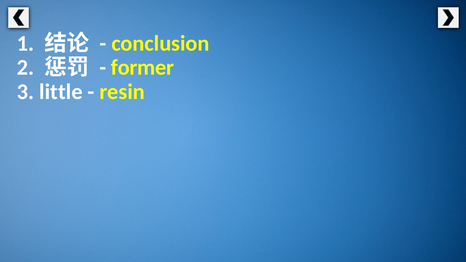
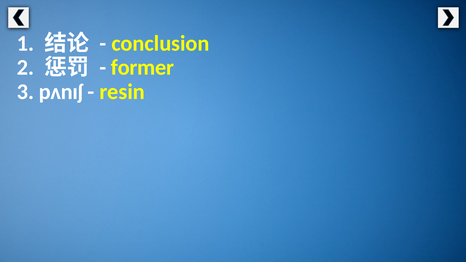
little: little -> pʌnɪʃ (61, 92)
